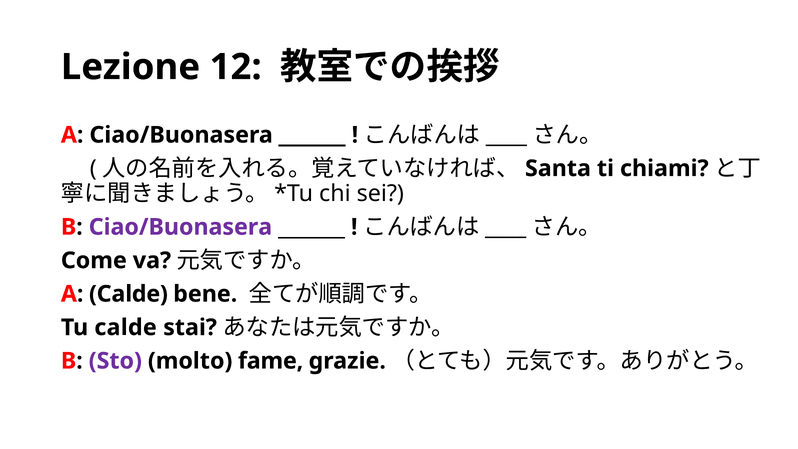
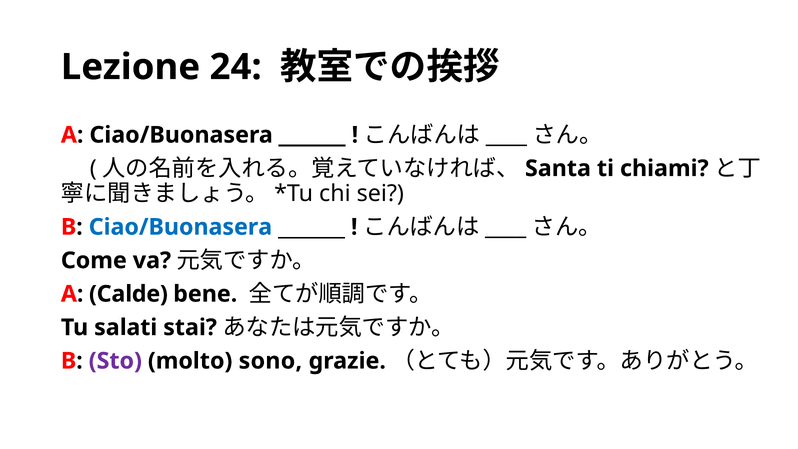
12: 12 -> 24 (236, 67)
Ciao/Buonasera colour: purple -> blue (180, 227)
Tu calde: calde -> salati (126, 327)
fame: fame -> sono (270, 361)
